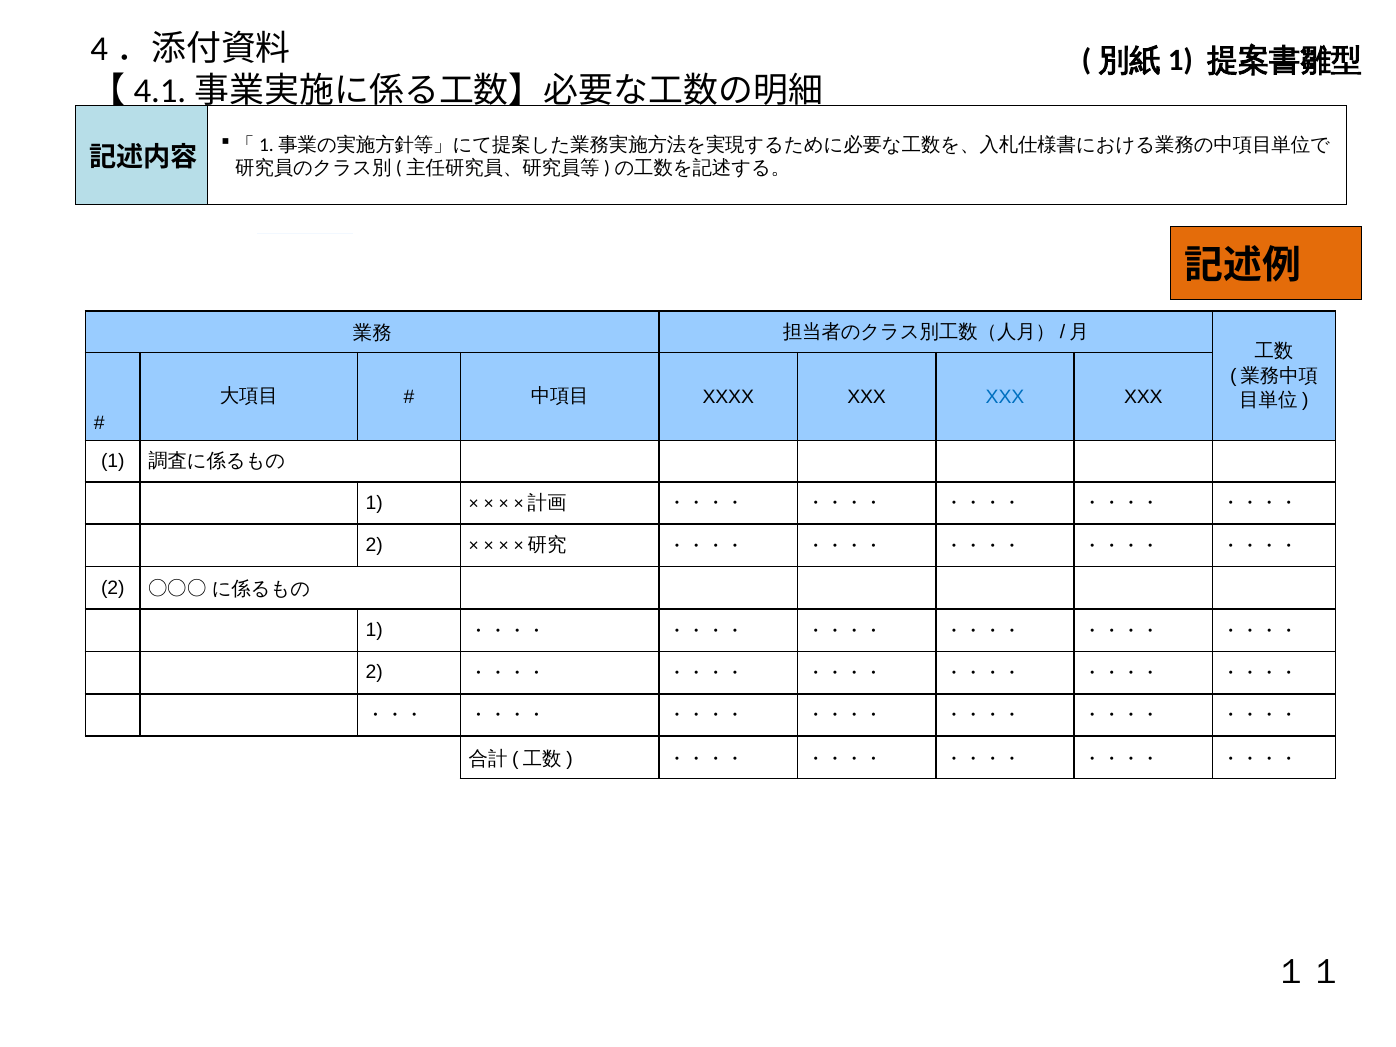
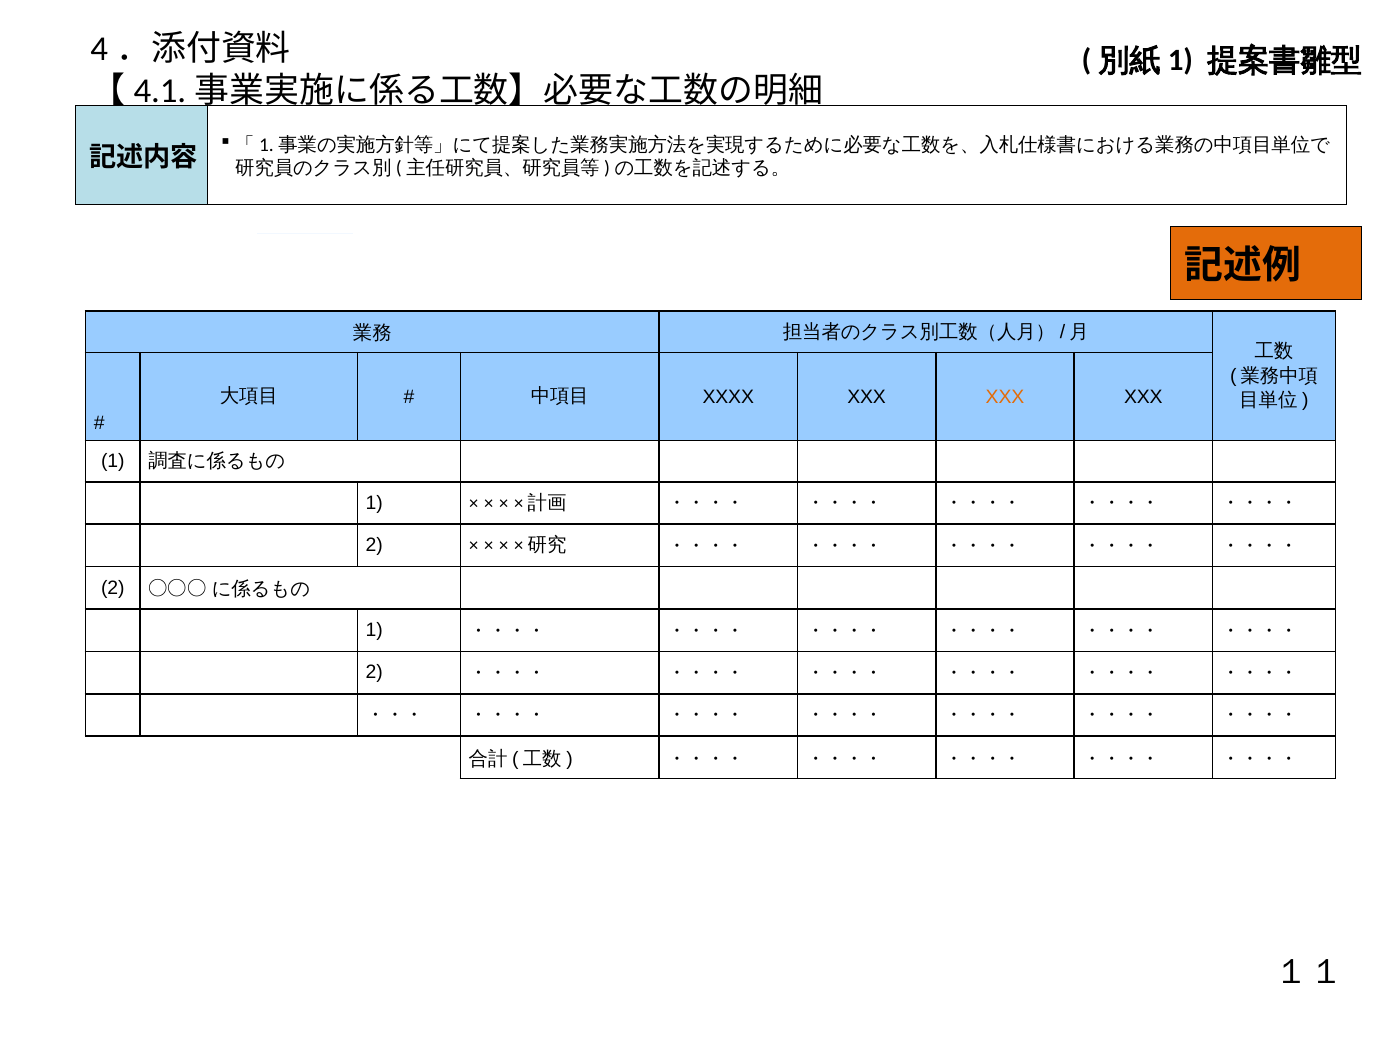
XXX colour: blue -> orange (1005, 397)
